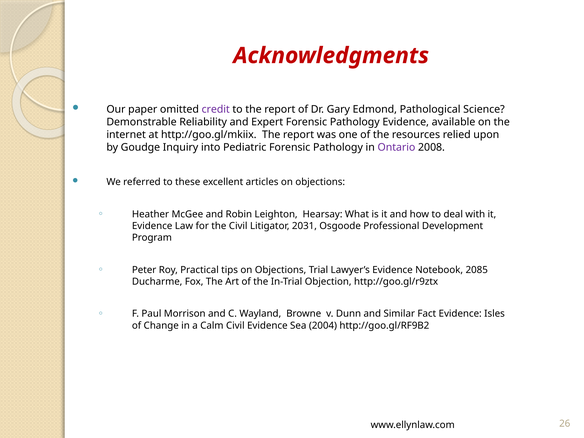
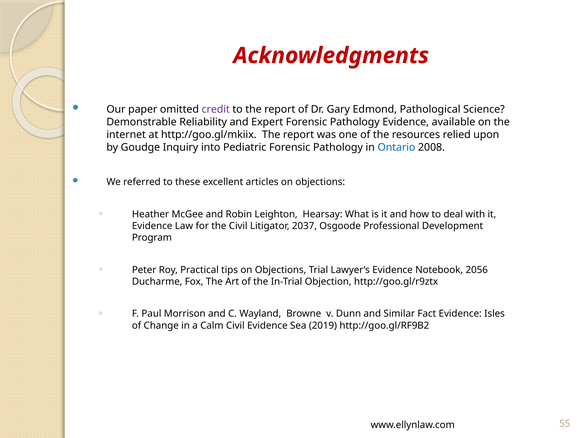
Ontario colour: purple -> blue (396, 147)
2031: 2031 -> 2037 (304, 226)
2085: 2085 -> 2056 (477, 270)
2004: 2004 -> 2019 (323, 325)
26: 26 -> 55 (565, 424)
